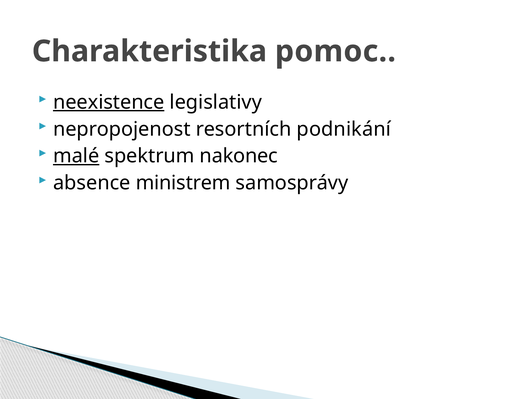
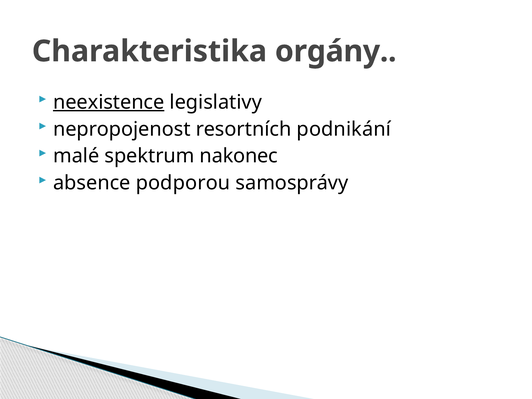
pomoc: pomoc -> orgány (336, 51)
malé underline: present -> none (76, 156)
ministrem: ministrem -> podporou (183, 183)
